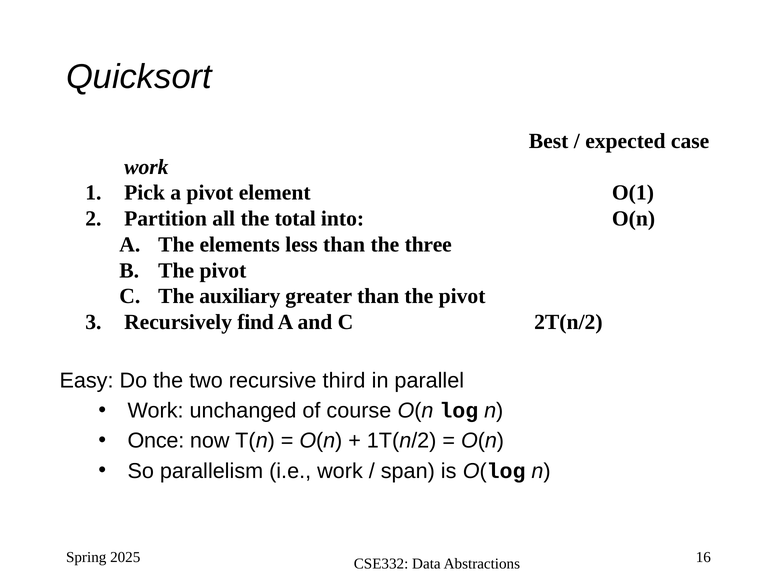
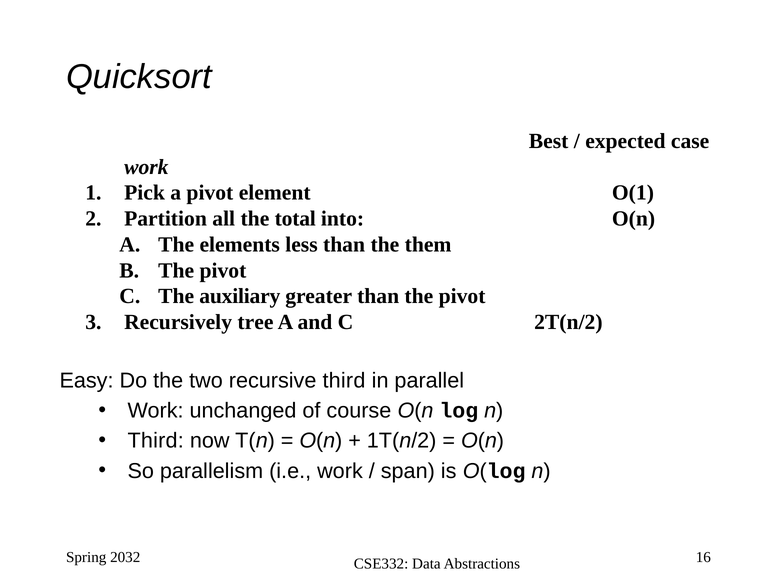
three: three -> them (428, 245)
find: find -> tree (255, 323)
Once: Once -> Third (156, 441)
2025: 2025 -> 2032 (125, 558)
